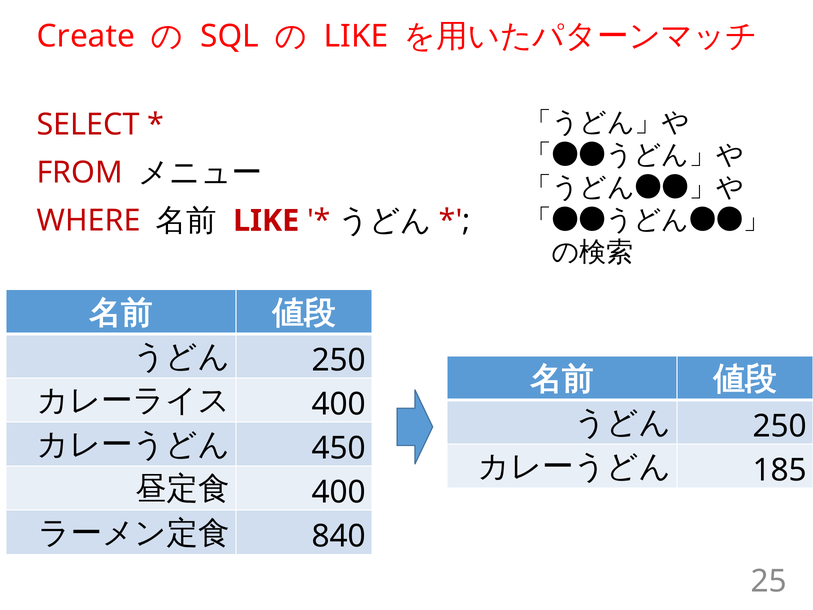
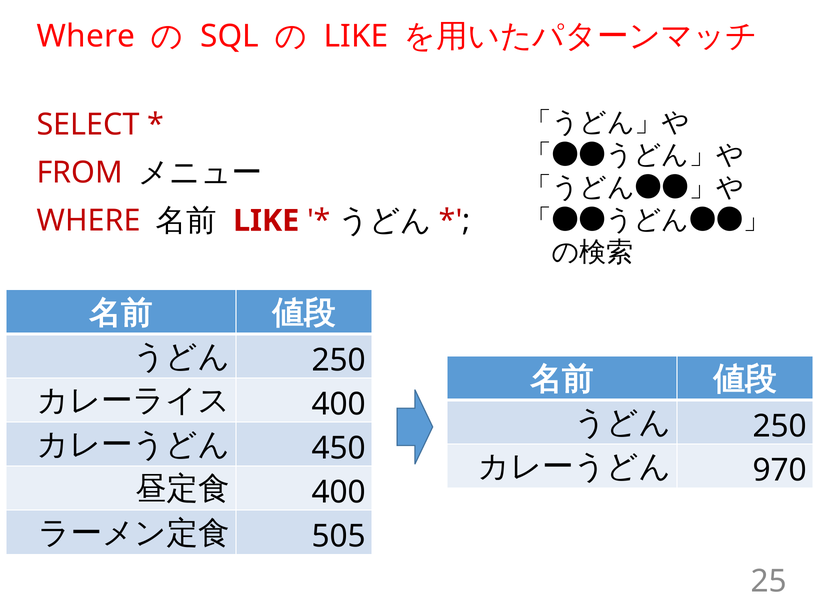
Create: Create -> Where (86, 36)
185: 185 -> 970 (780, 470)
840: 840 -> 505 (339, 536)
